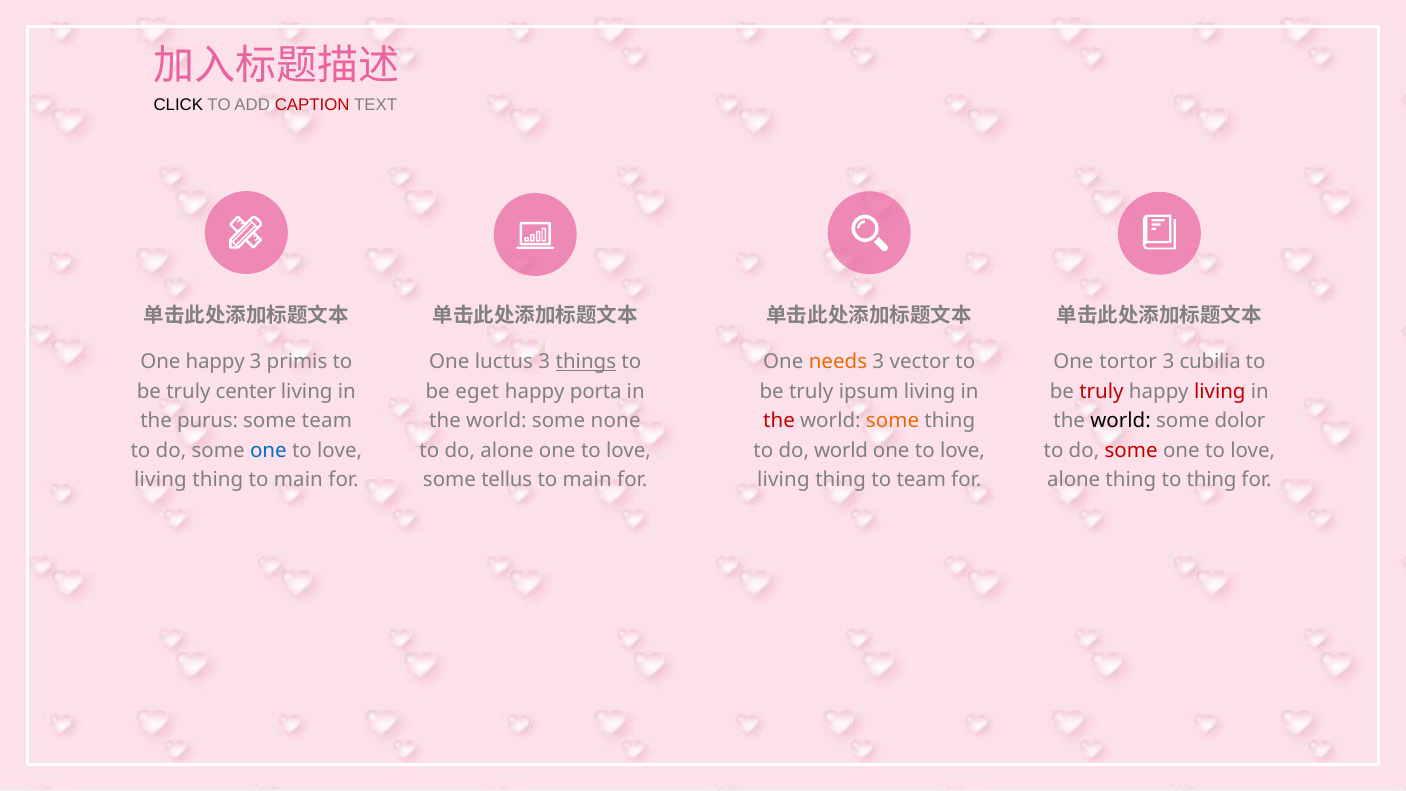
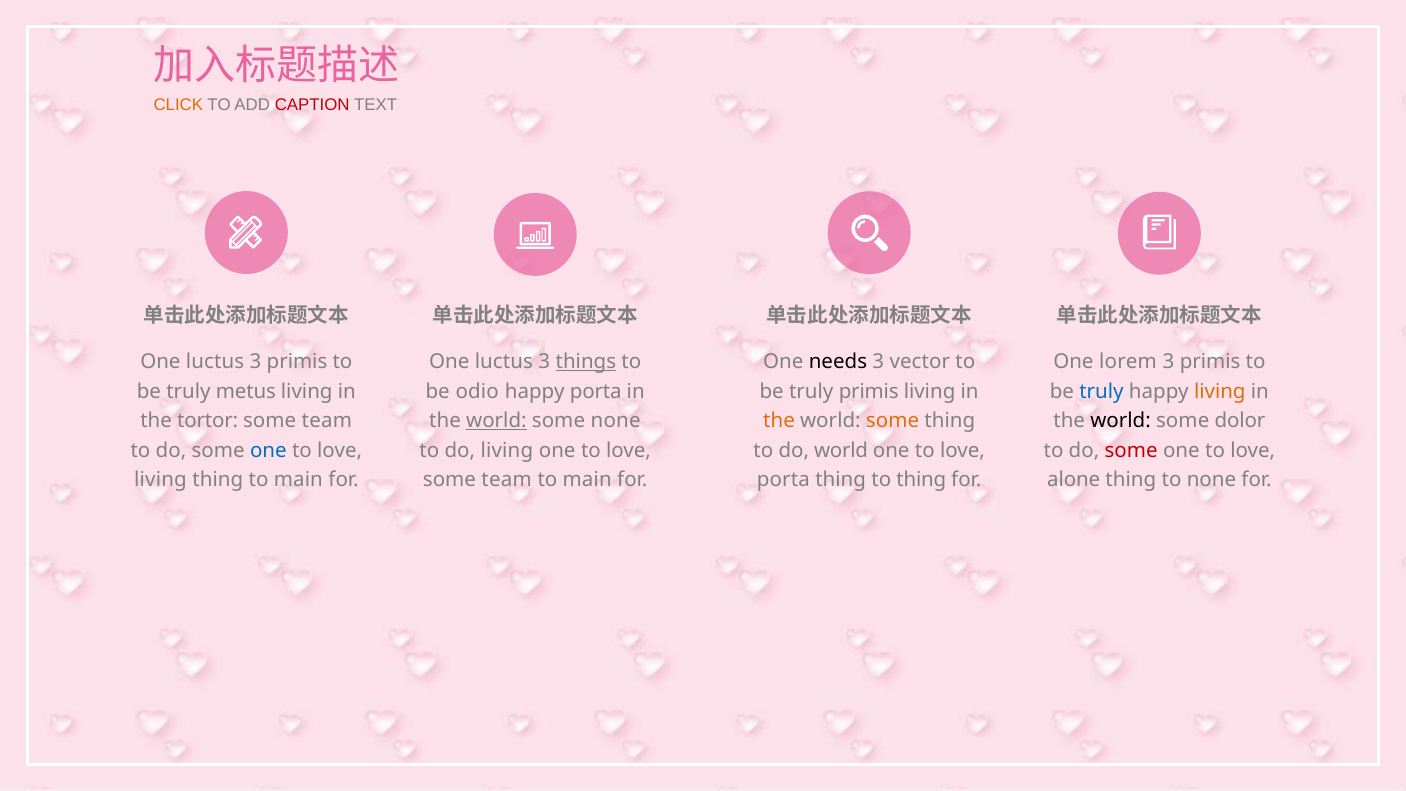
CLICK colour: black -> orange (178, 105)
happy: happy -> luctus (215, 362)
needs colour: orange -> black (838, 362)
tortor: tortor -> lorem (1128, 362)
cubilia: cubilia -> primis (1210, 362)
center: center -> metus (246, 392)
eget: eget -> odio (477, 392)
truly ipsum: ipsum -> primis (869, 392)
truly colour: red -> blue (1101, 392)
living colour: red -> orange (1220, 392)
purus: purus -> tortor (208, 421)
world underline: none -> present (496, 421)
the colour: red -> orange (779, 421)
do alone: alone -> living (507, 451)
tellus: tellus -> team (507, 480)
living: living -> porta (783, 480)
to team: team -> thing (921, 480)
to thing: thing -> none (1211, 480)
